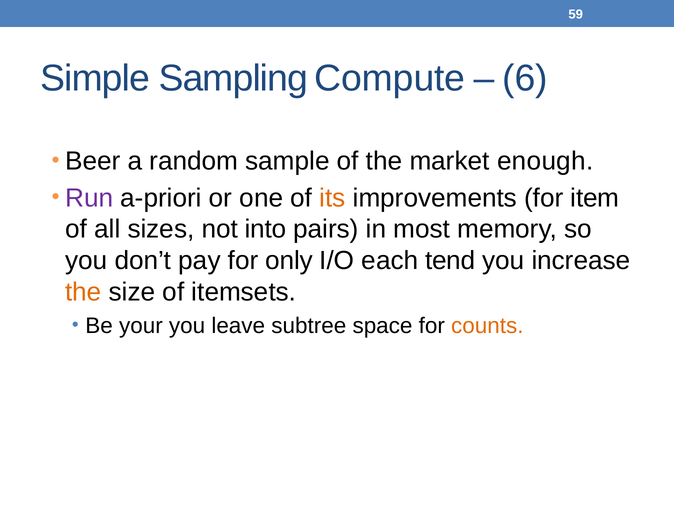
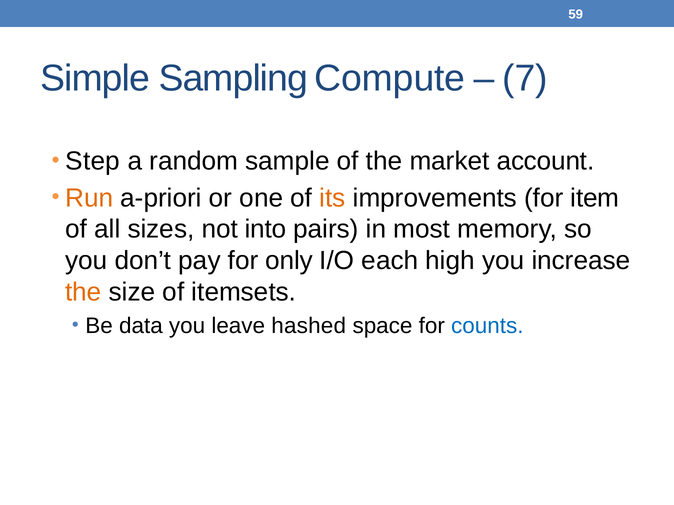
6: 6 -> 7 (525, 78)
Beer: Beer -> Step (93, 161)
enough: enough -> account (545, 161)
Run colour: purple -> orange (89, 198)
tend: tend -> high (450, 261)
your: your -> data (141, 326)
subtree: subtree -> hashed (309, 326)
counts colour: orange -> blue (487, 326)
